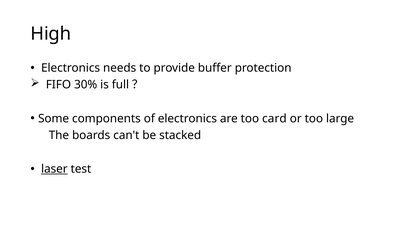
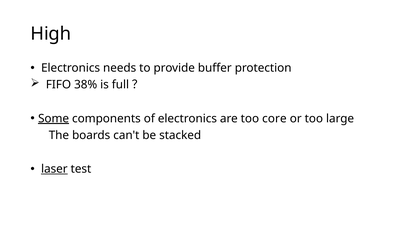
30%: 30% -> 38% (86, 85)
Some underline: none -> present (54, 118)
card: card -> core (274, 118)
